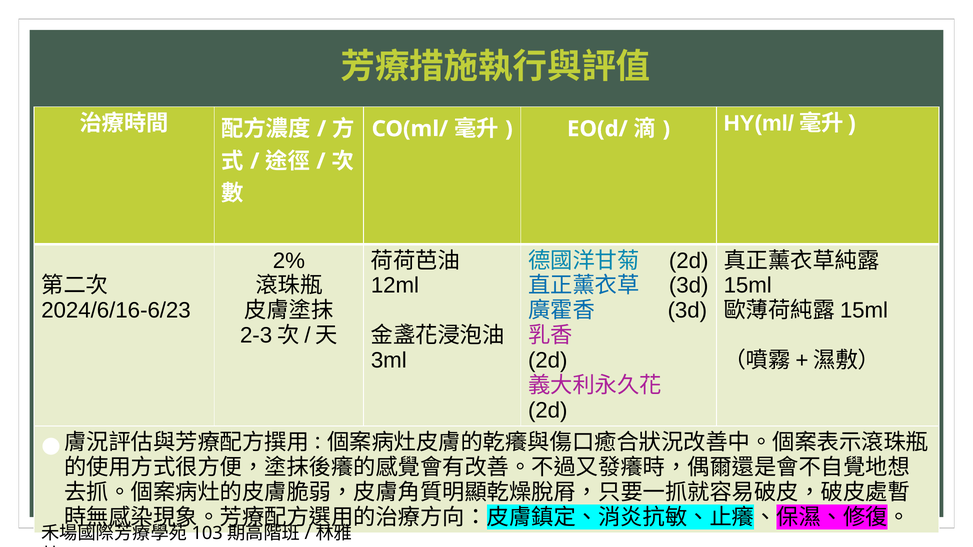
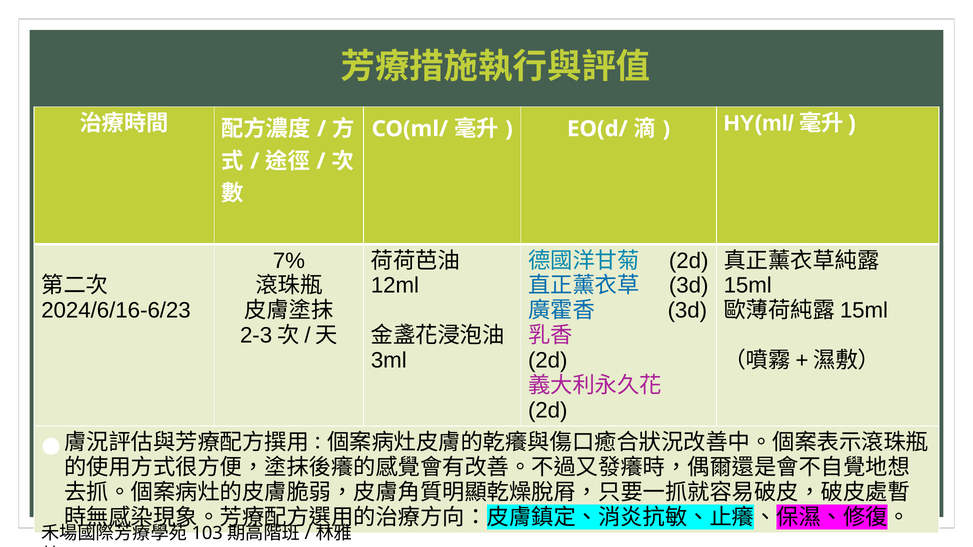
2%: 2% -> 7% (289, 261)
